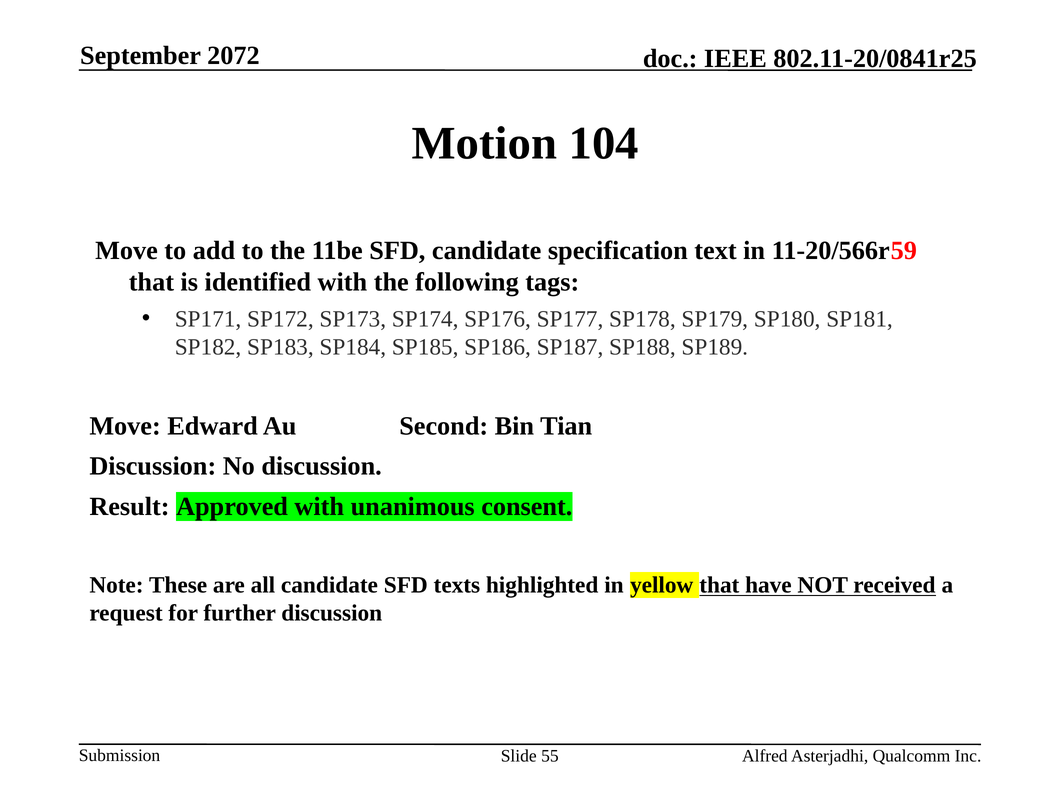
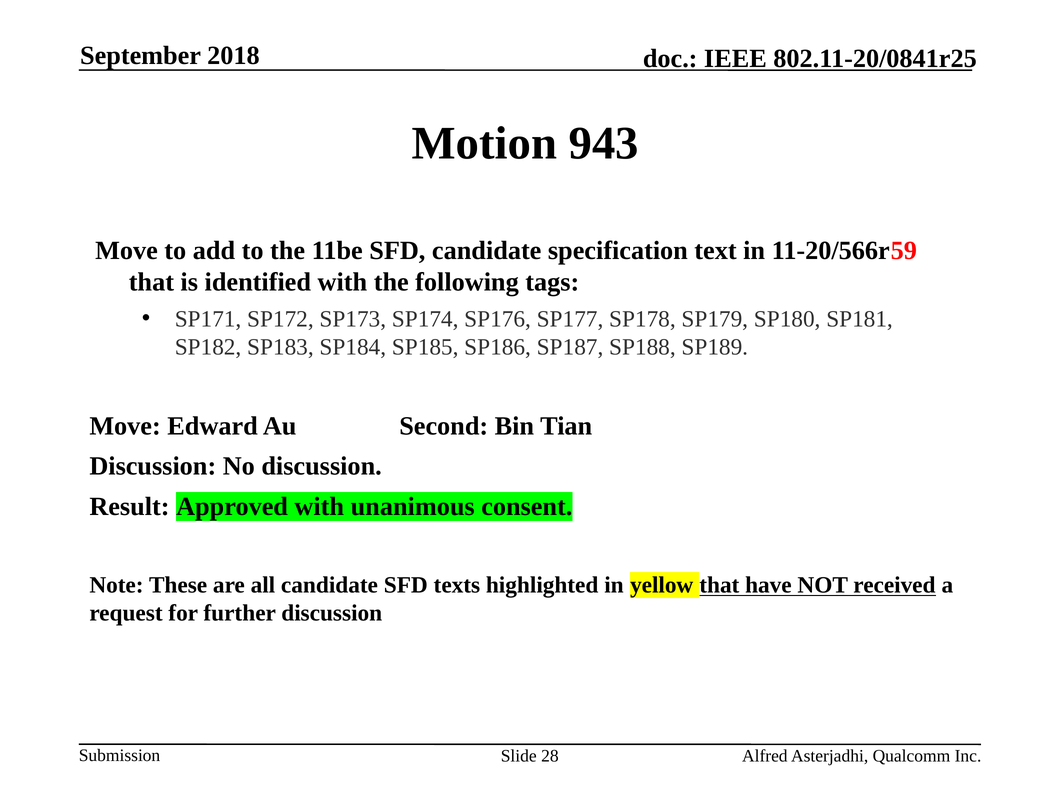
2072: 2072 -> 2018 (233, 56)
104: 104 -> 943 (604, 143)
55: 55 -> 28 (550, 756)
